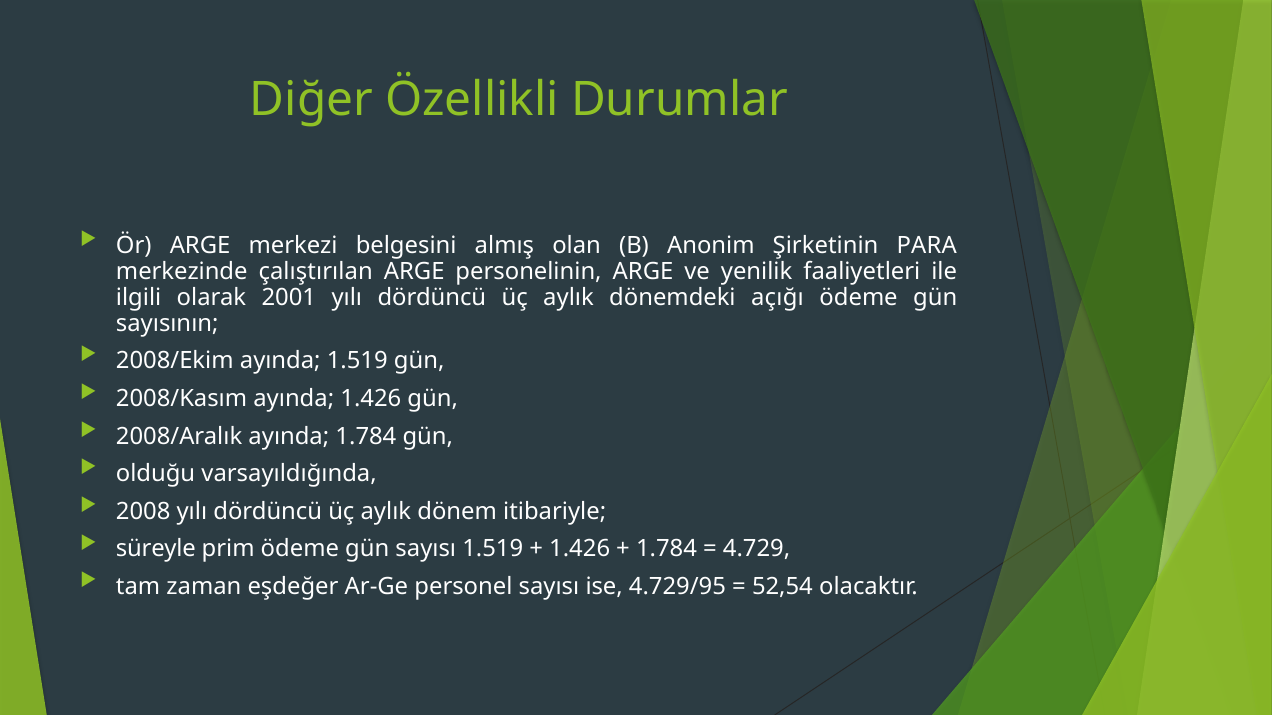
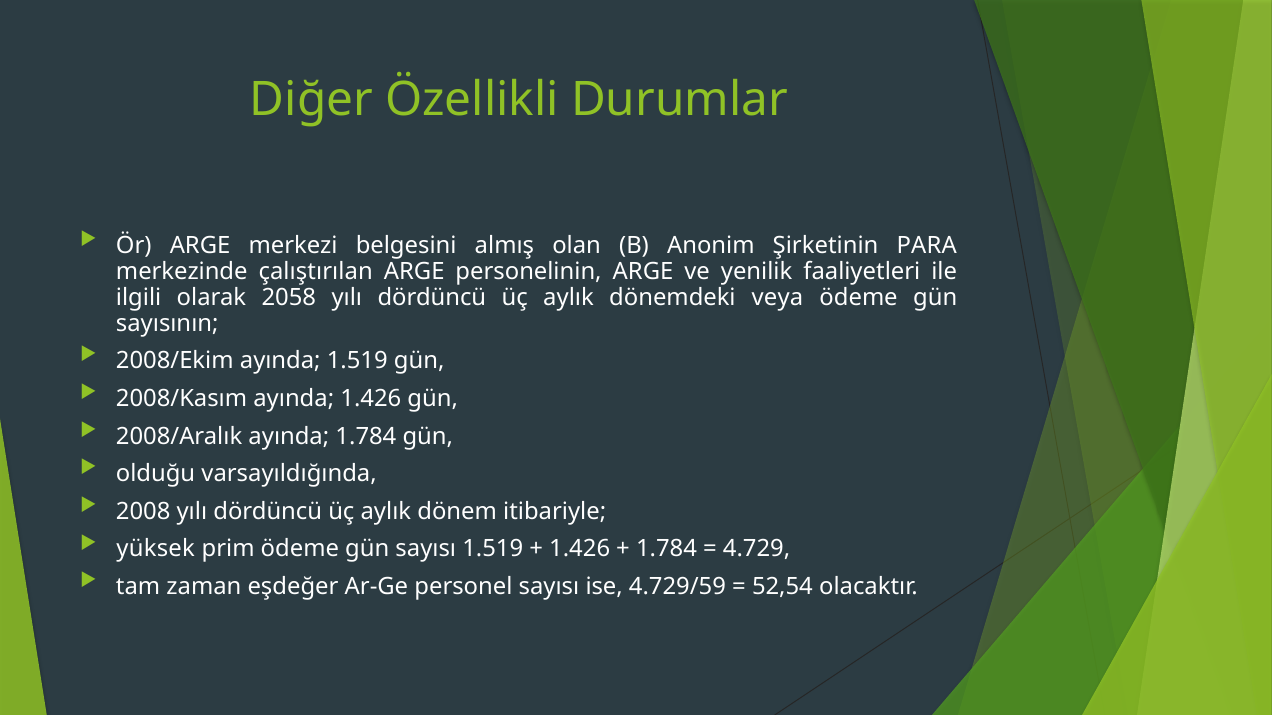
2001: 2001 -> 2058 (289, 298)
açığı: açığı -> veya (777, 298)
süreyle: süreyle -> yüksek (156, 549)
4.729/95: 4.729/95 -> 4.729/59 (677, 587)
